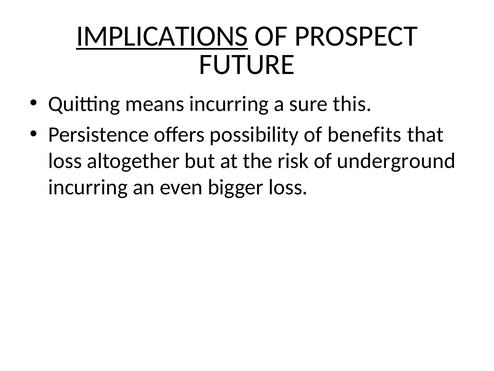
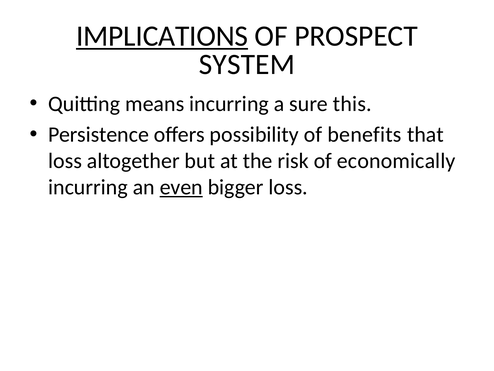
FUTURE: FUTURE -> SYSTEM (247, 64)
underground: underground -> economically (396, 161)
even underline: none -> present (181, 187)
